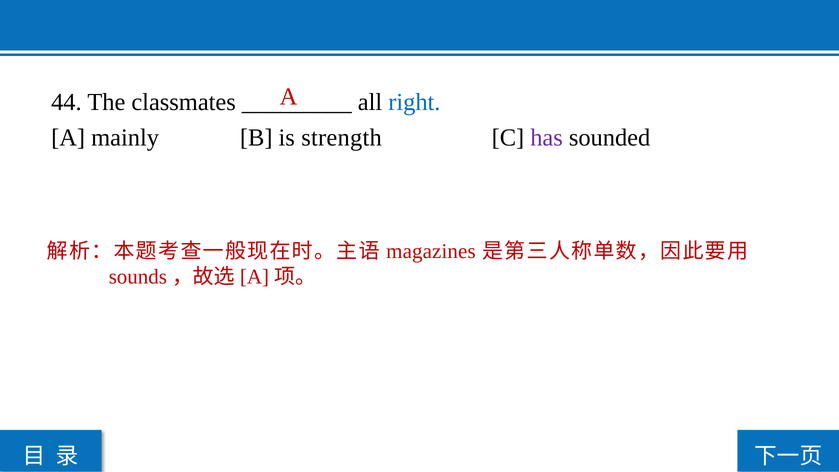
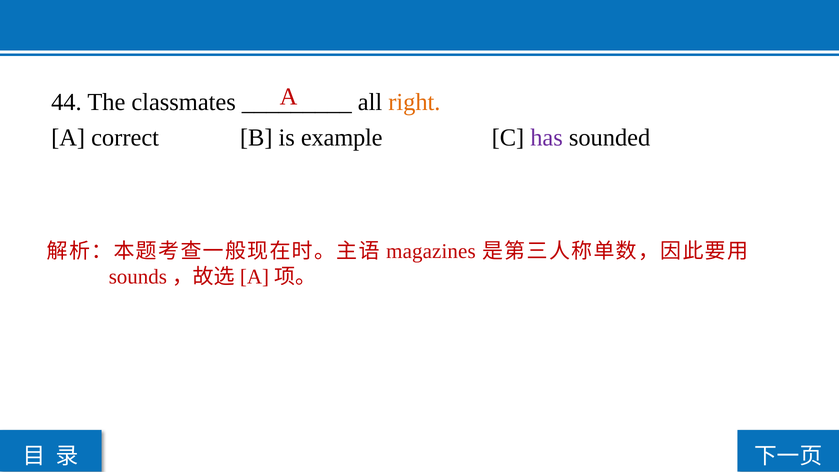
right colour: blue -> orange (414, 102)
mainly: mainly -> correct (125, 138)
strength: strength -> example (342, 138)
